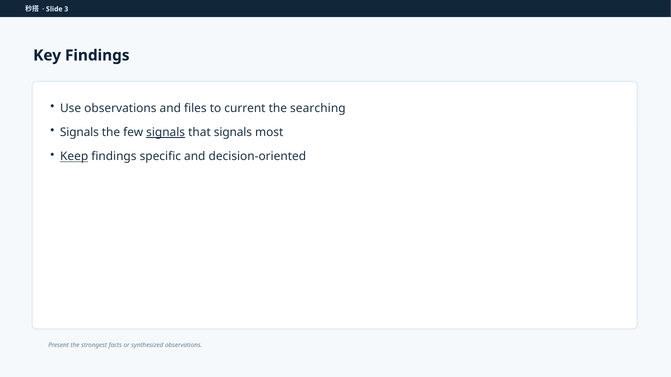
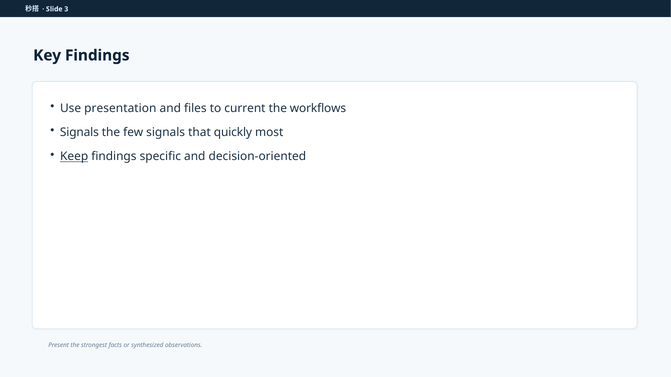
Use observations: observations -> presentation (120, 109)
searching: searching -> workflows (318, 109)
signals underline: present -> none (166, 133)
that signals: signals -> quickly (233, 133)
